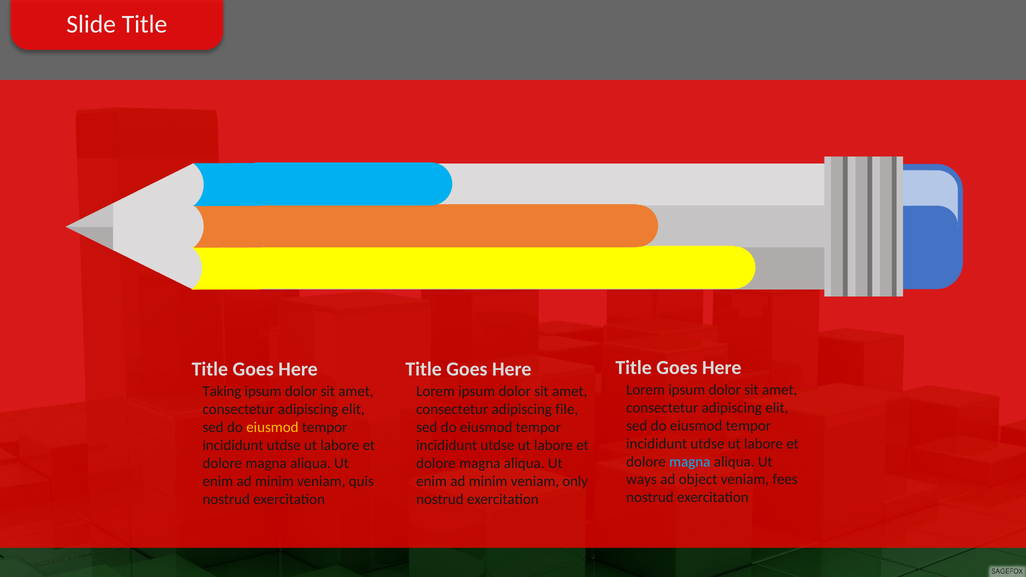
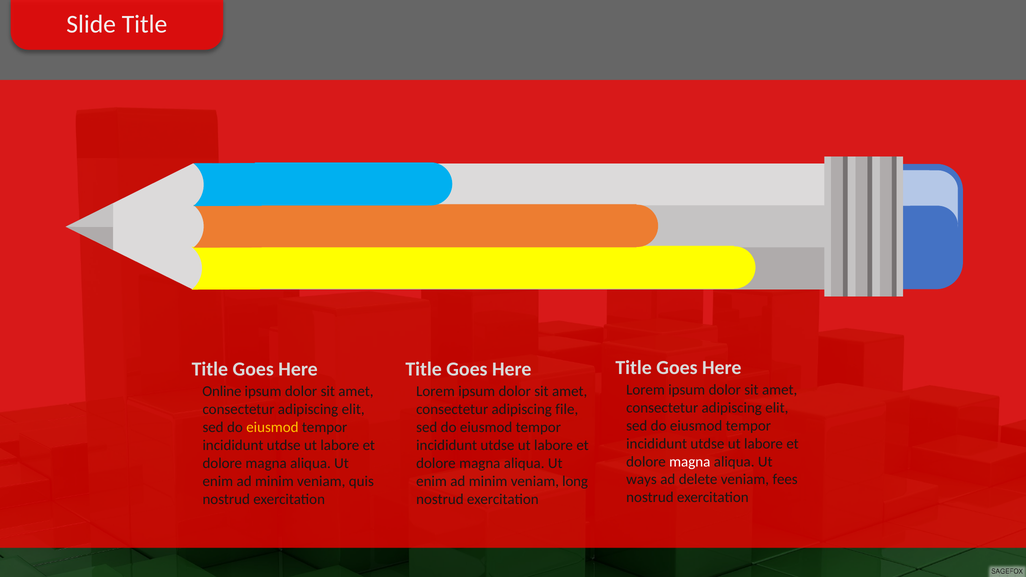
Taking: Taking -> Online (222, 392)
magna colour: light blue -> white (690, 462)
object: object -> delete (698, 480)
only: only -> long (575, 481)
